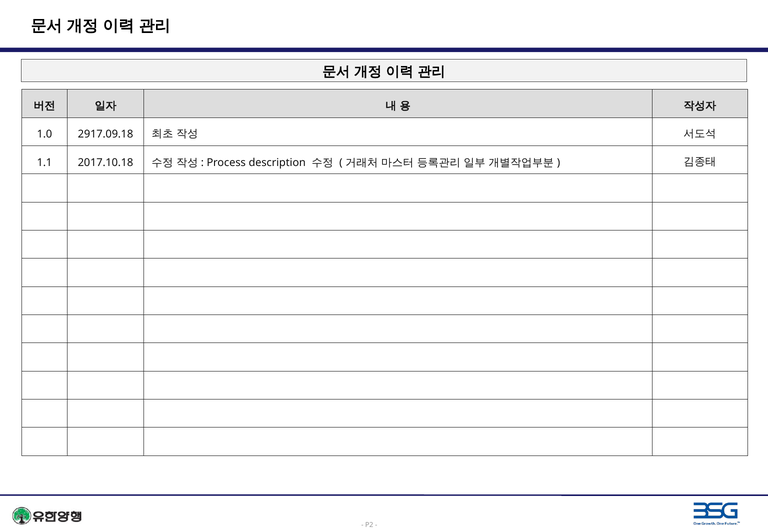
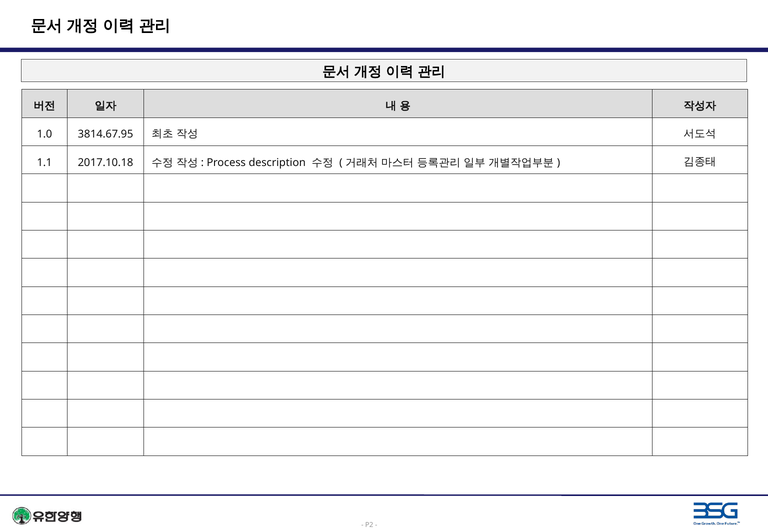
2917.09.18: 2917.09.18 -> 3814.67.95 (106, 134)
